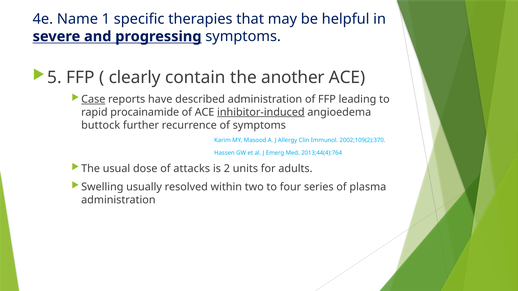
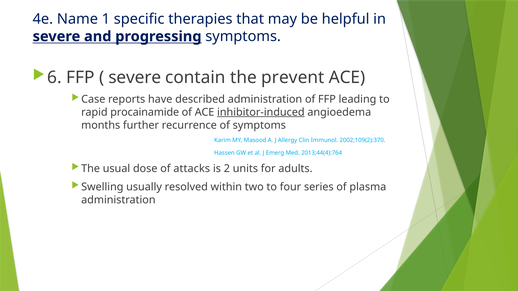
5: 5 -> 6 (54, 78)
clearly: clearly -> severe (135, 78)
another: another -> prevent (293, 78)
Case underline: present -> none (93, 99)
buttock: buttock -> months (101, 125)
